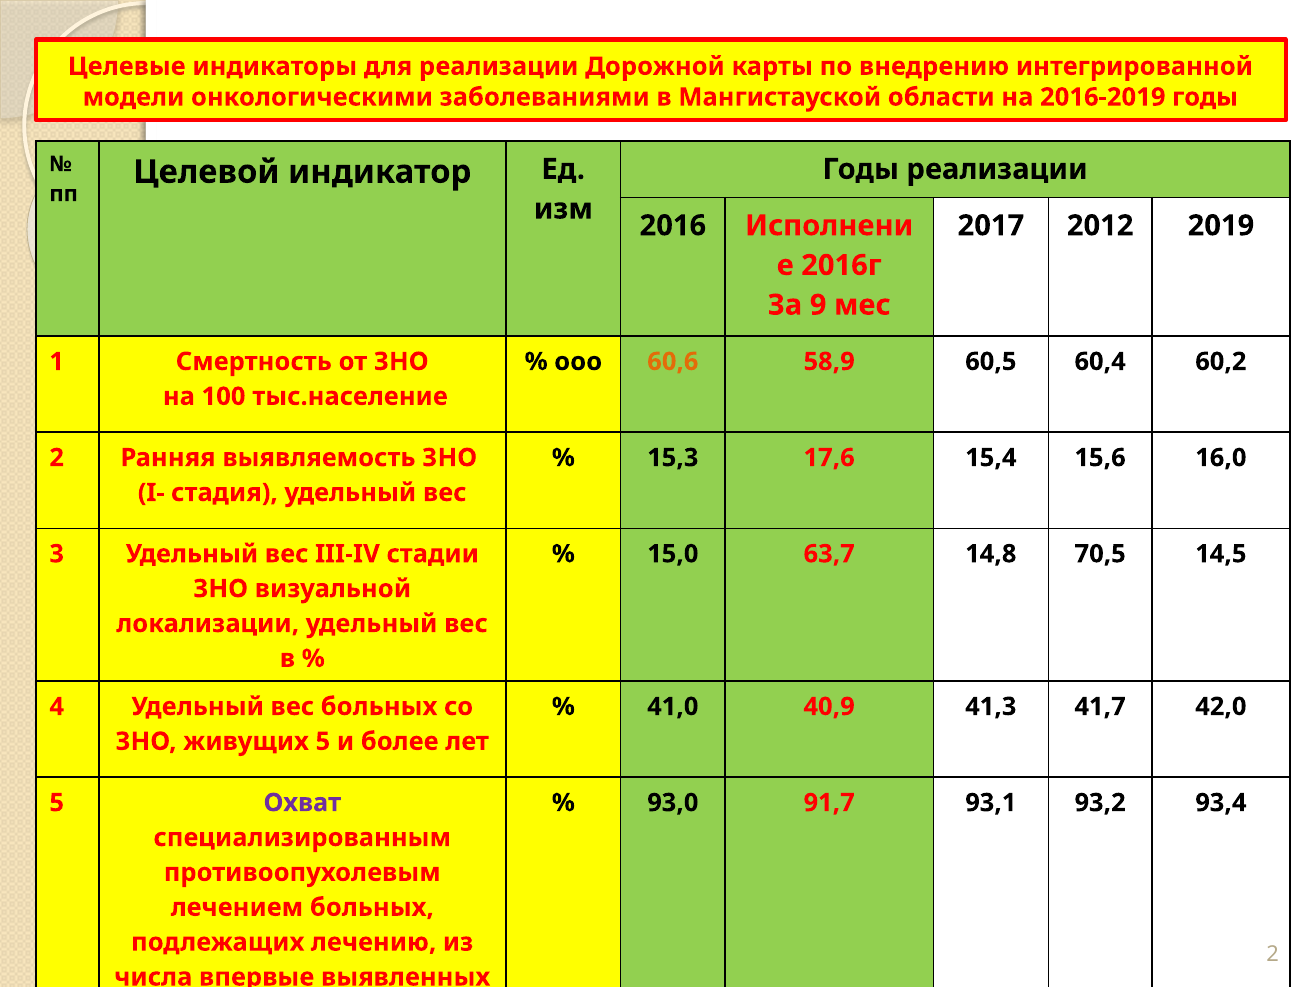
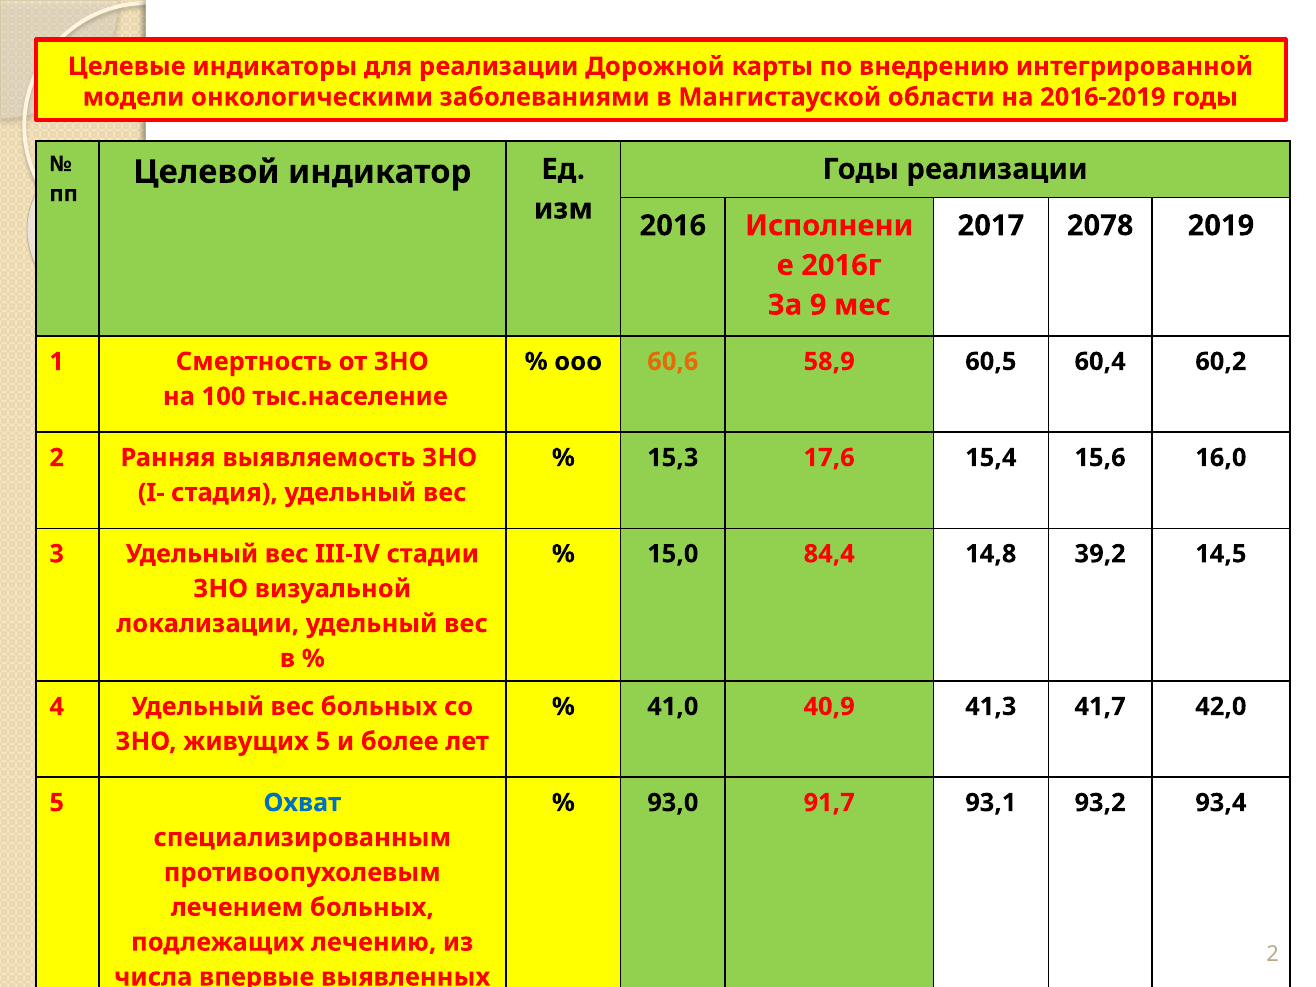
2012: 2012 -> 2078 (1100, 226)
63,7: 63,7 -> 84,4 (829, 554)
70,5: 70,5 -> 39,2 (1100, 554)
Охват colour: purple -> blue (302, 803)
